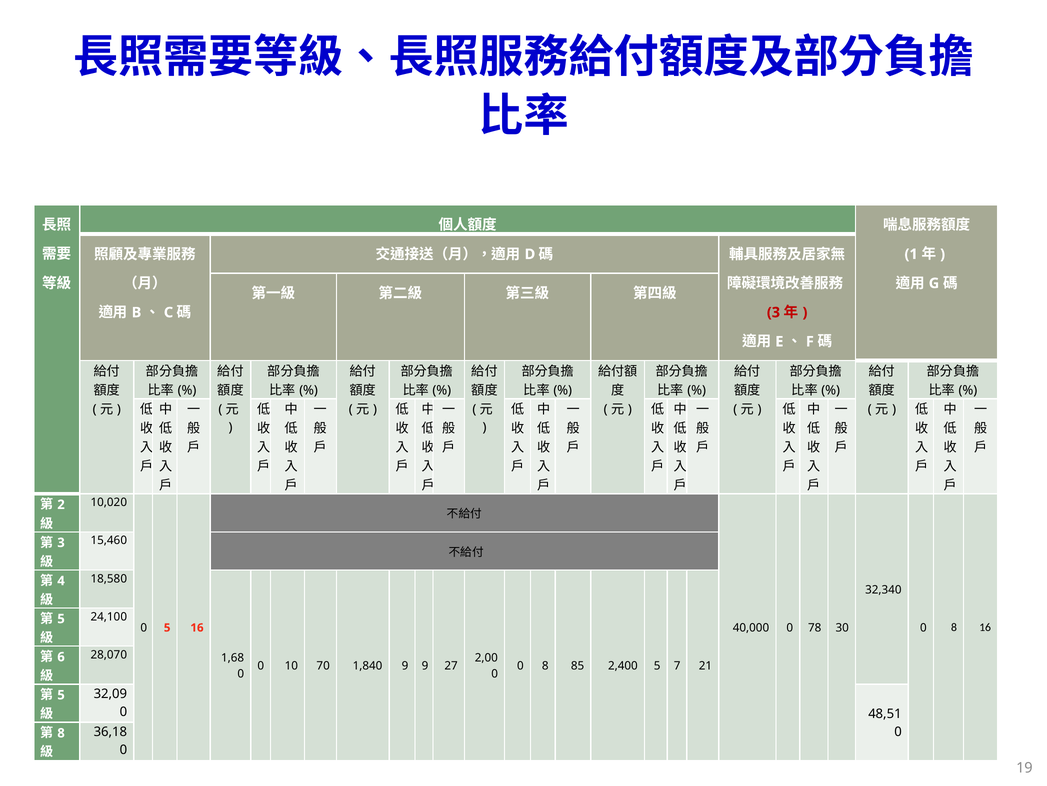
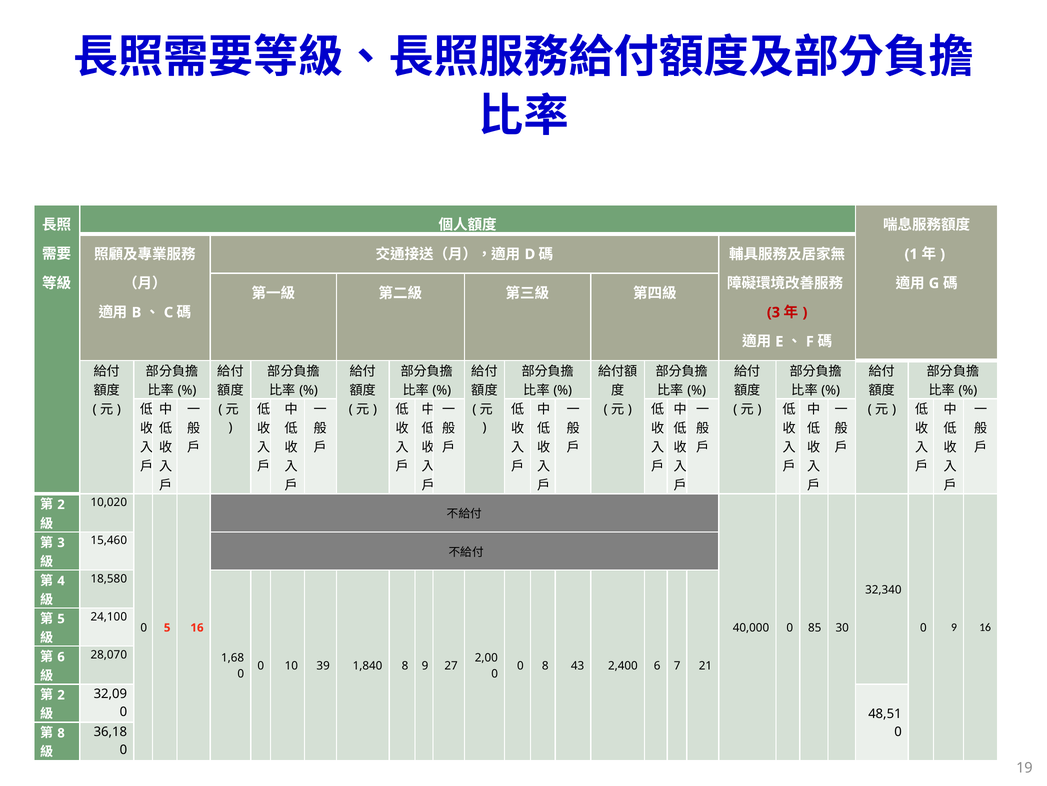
78: 78 -> 85 (815, 627)
8: 8 -> 9 (954, 627)
70: 70 -> 39 (323, 665)
1,840 9: 9 -> 8 (405, 665)
85: 85 -> 43 (578, 665)
2,400 5: 5 -> 6 (657, 665)
5: 5 -> 2 (61, 694)
